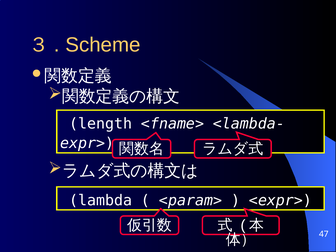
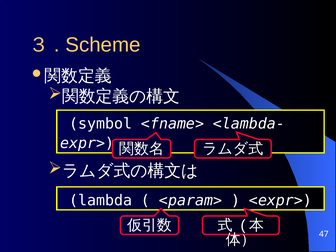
length: length -> symbol (101, 124)
